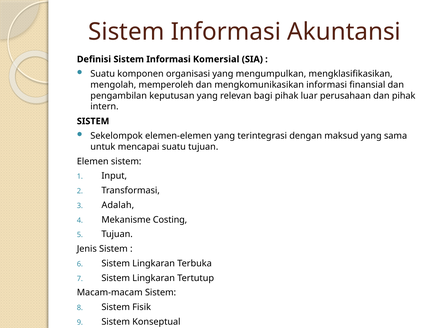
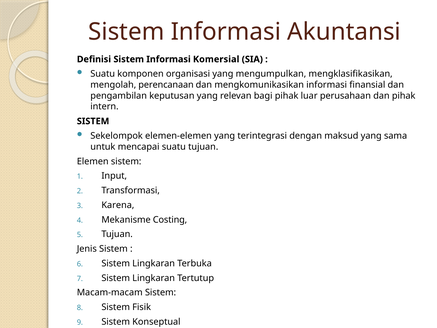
memperoleh: memperoleh -> perencanaan (166, 85)
Adalah: Adalah -> Karena (118, 205)
